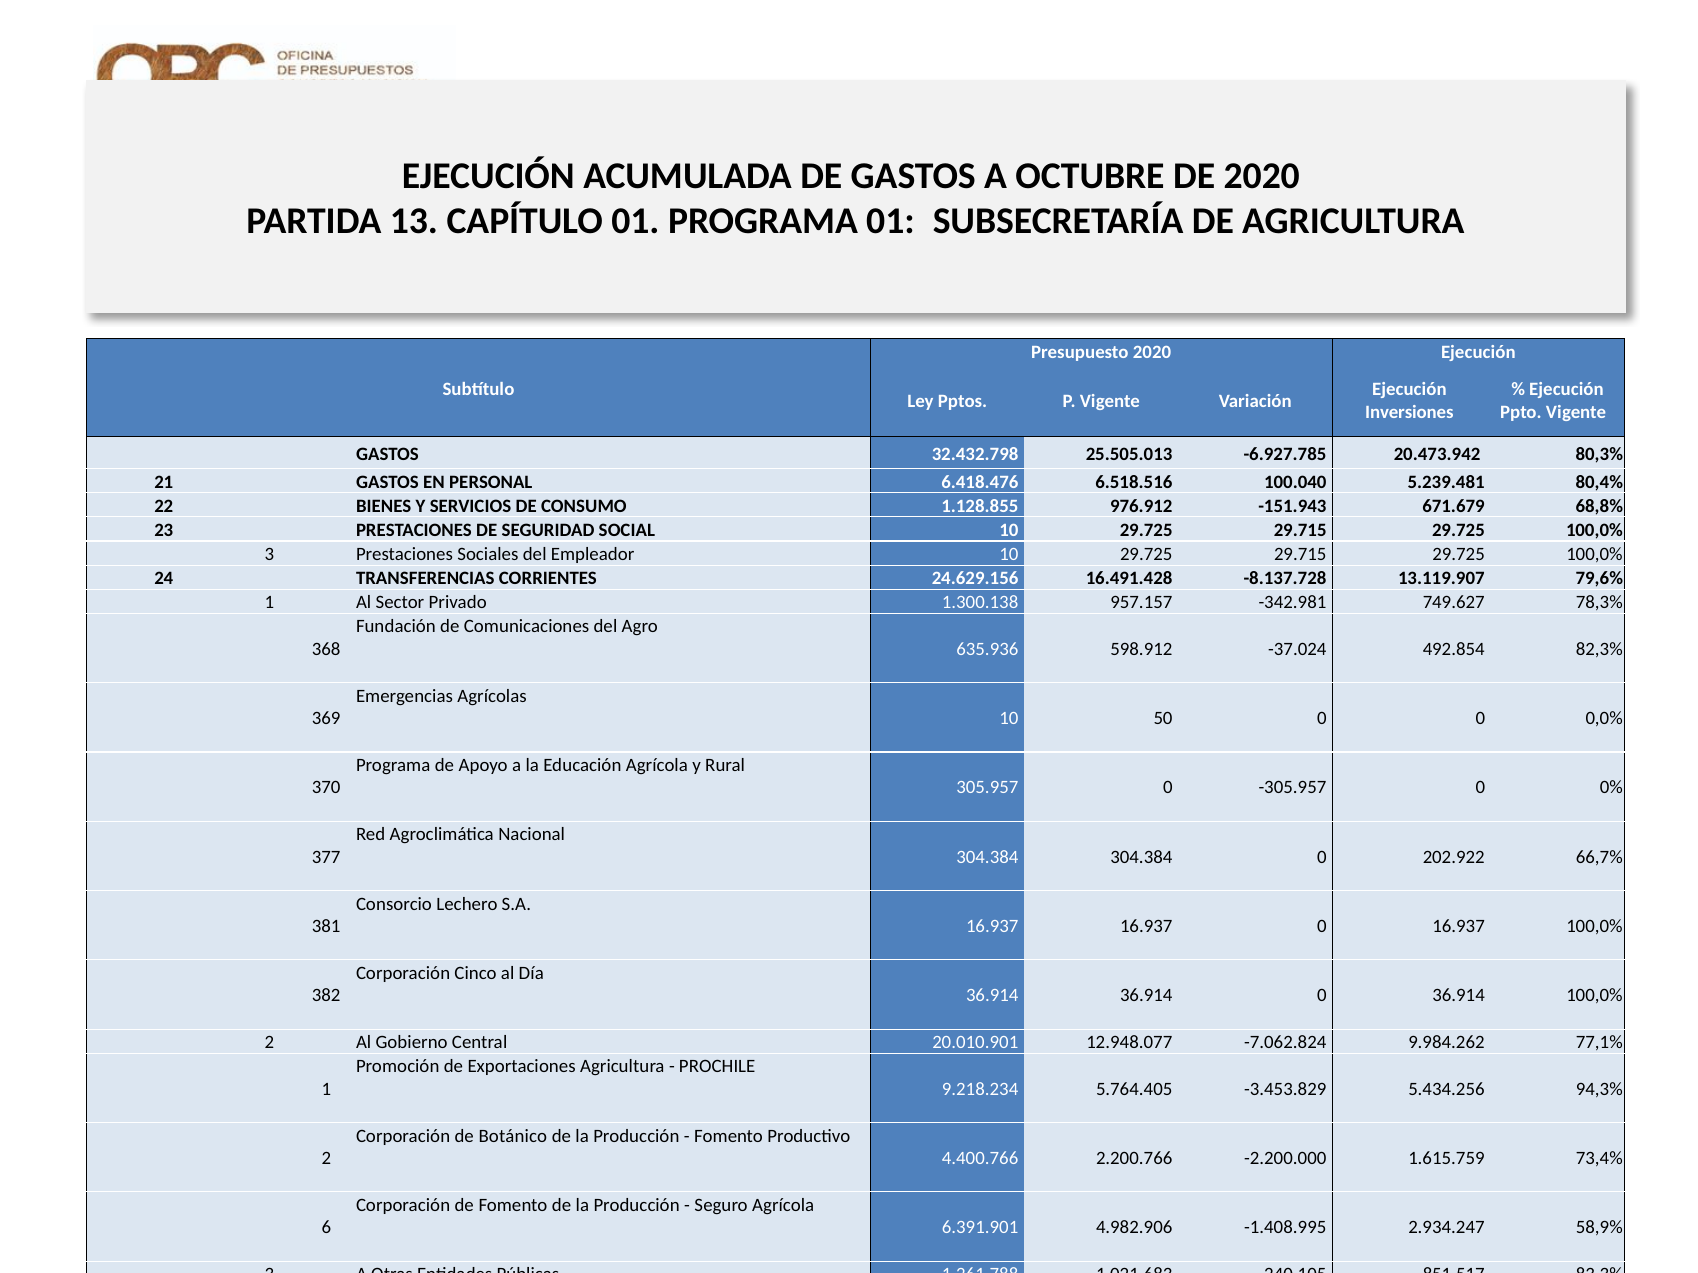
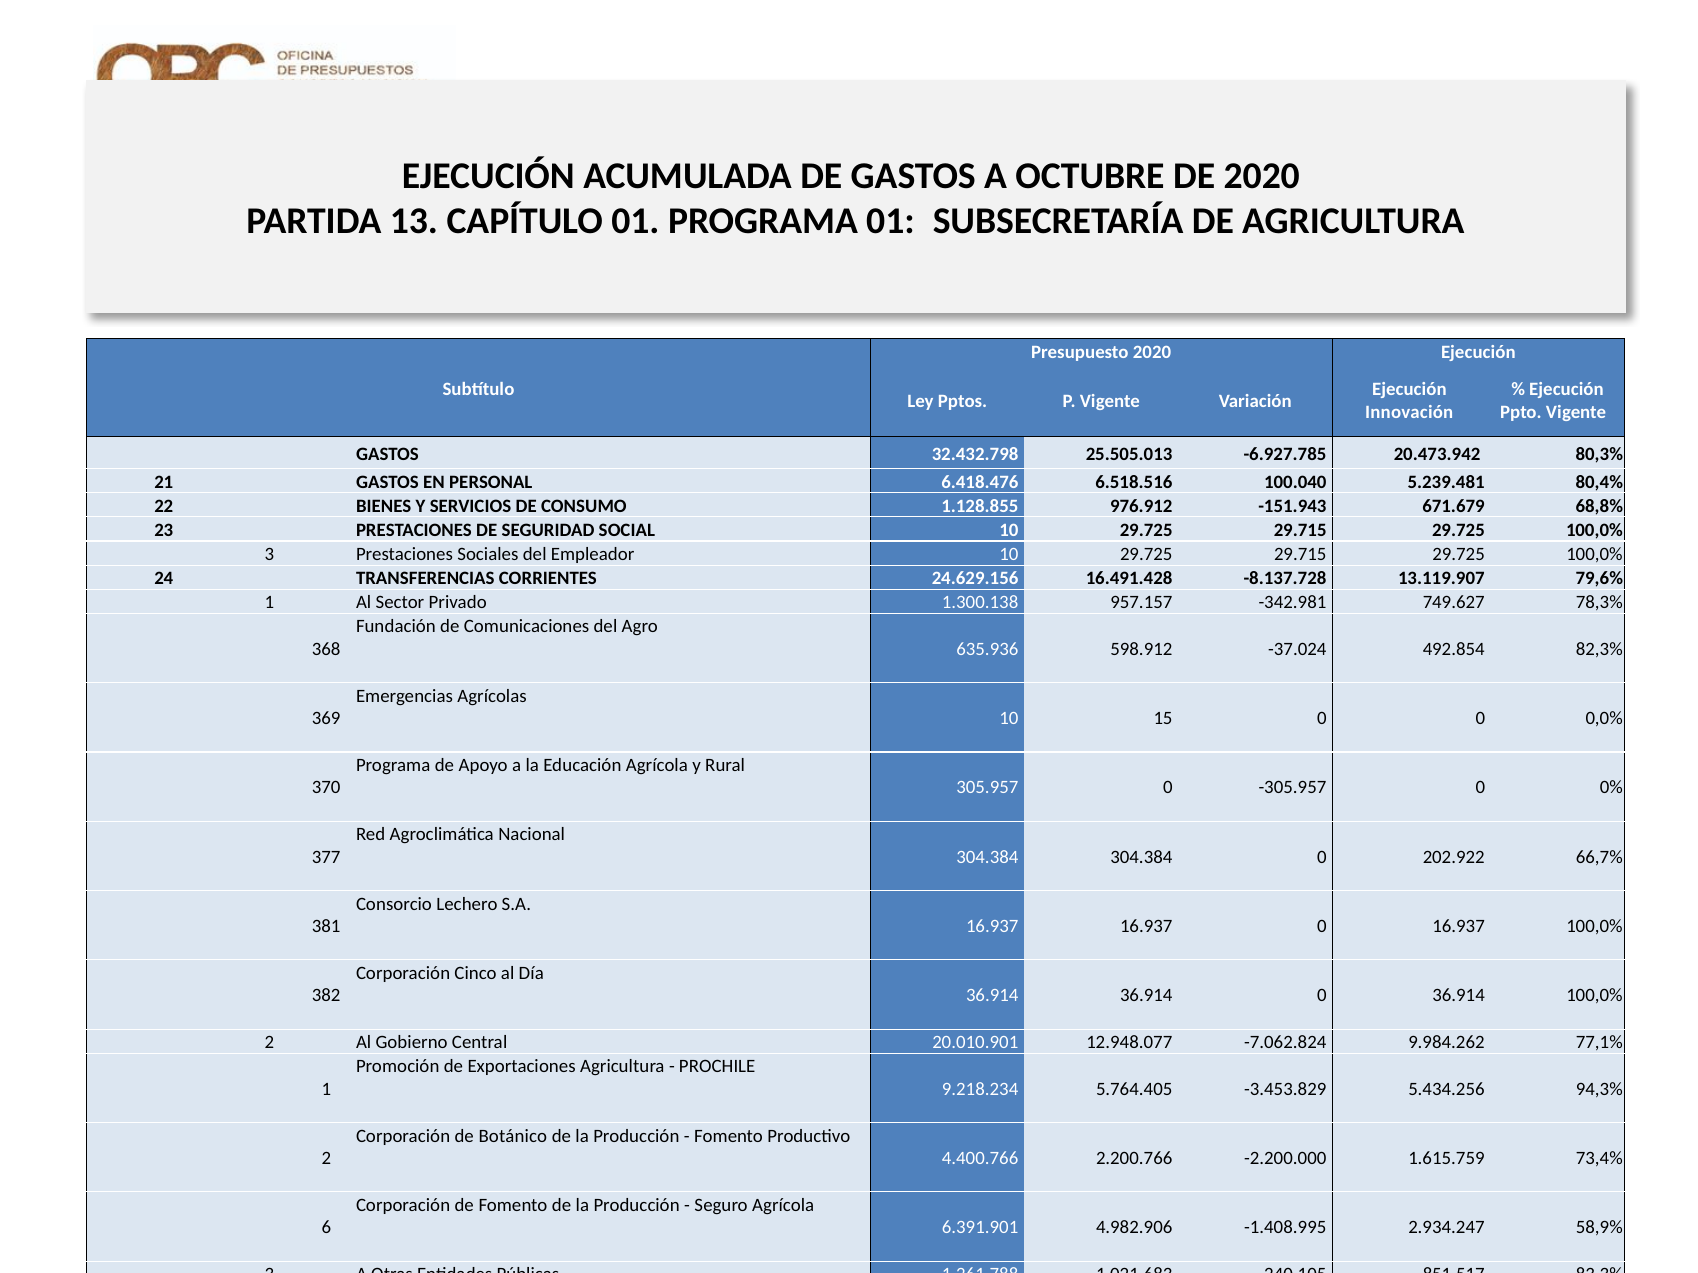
Inversiones: Inversiones -> Innovación (1409, 413)
50: 50 -> 15 (1163, 719)
